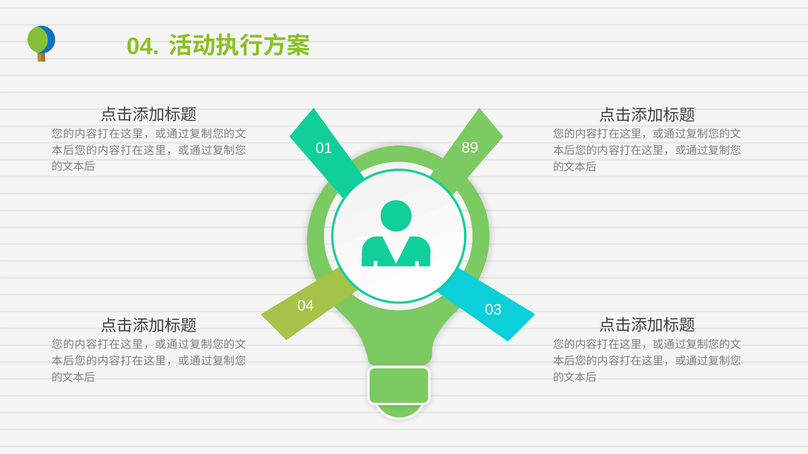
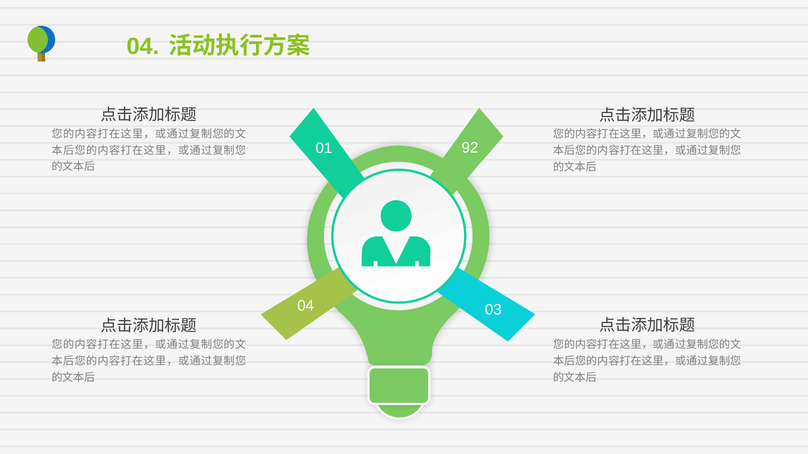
89: 89 -> 92 (470, 148)
